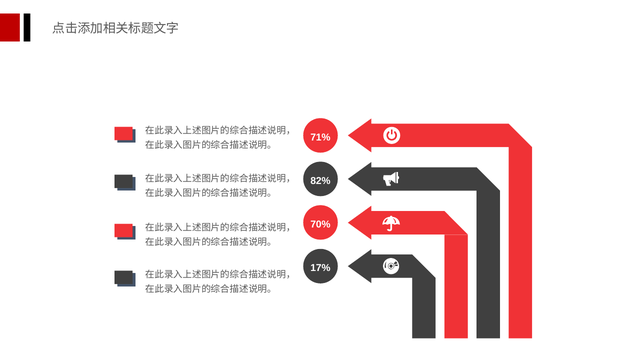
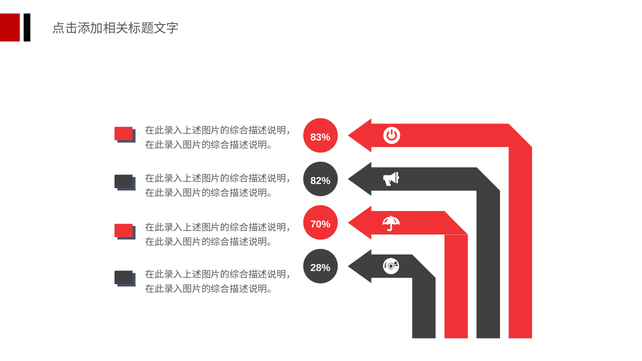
71%: 71% -> 83% (320, 137)
17%: 17% -> 28% (320, 268)
